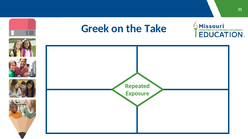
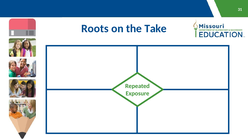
Greek: Greek -> Roots (95, 29)
